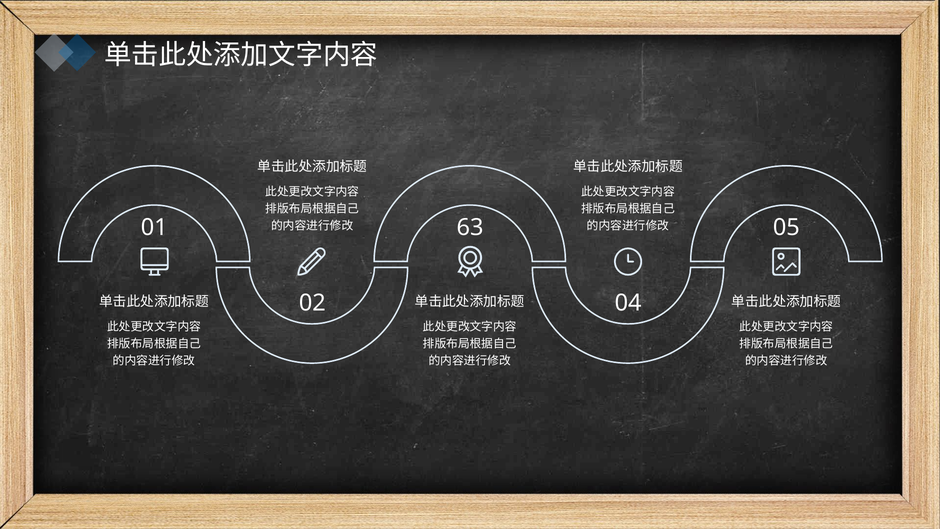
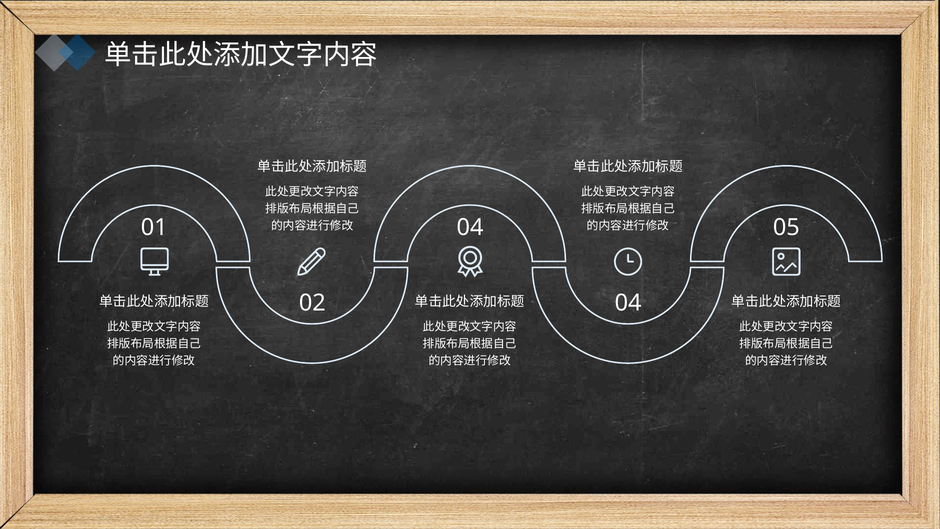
01 63: 63 -> 04 (470, 227)
